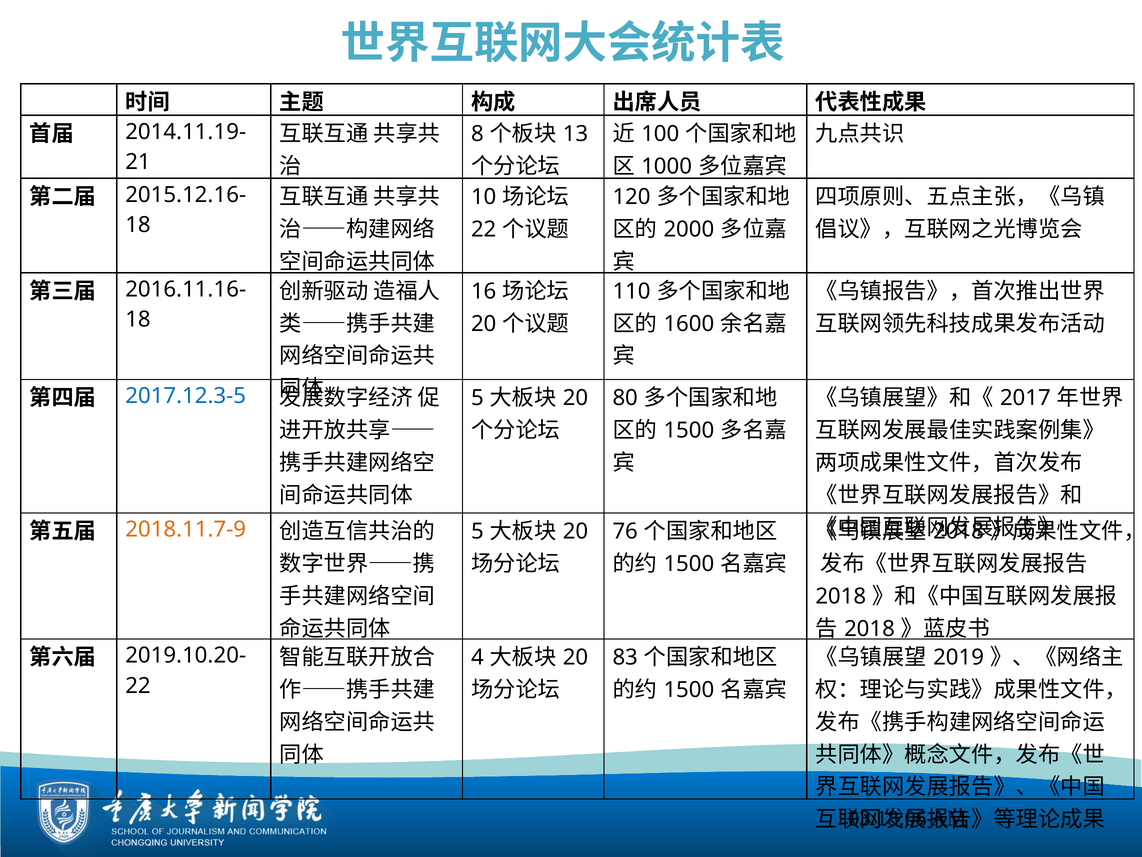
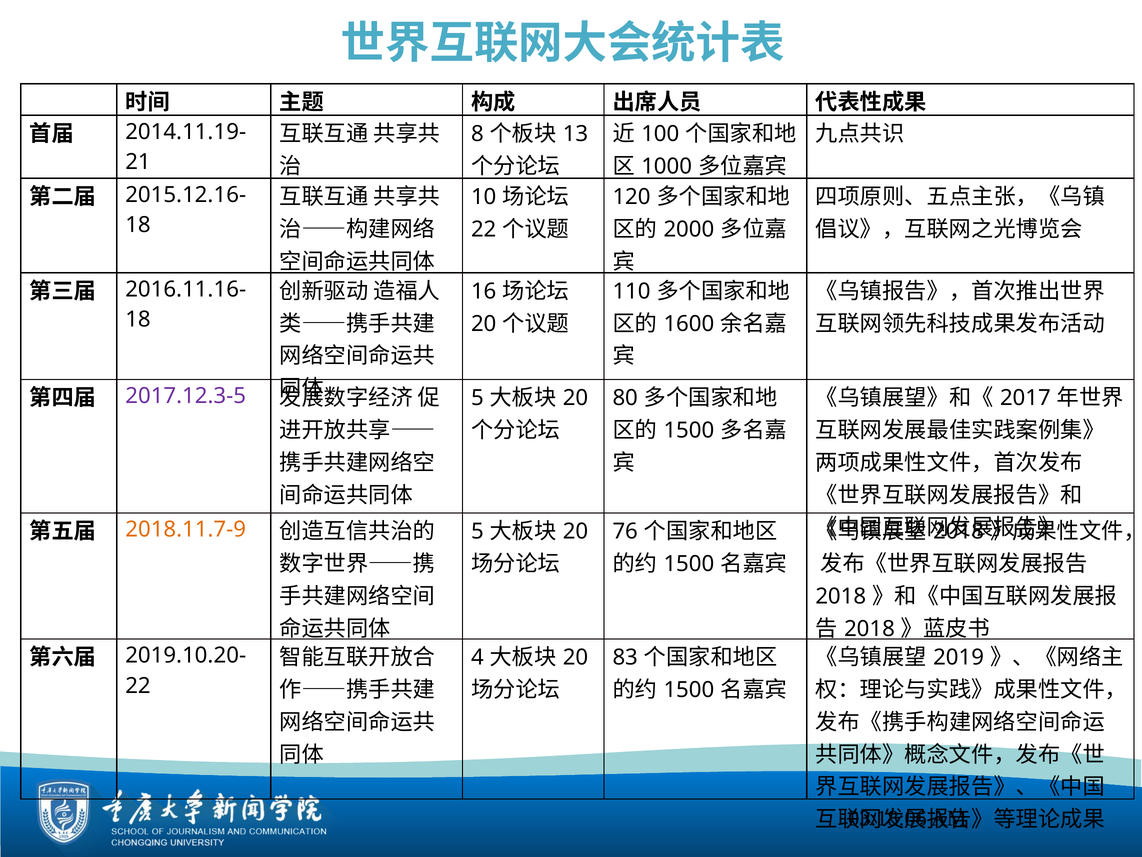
2017.12.3-5 colour: blue -> purple (186, 396)
